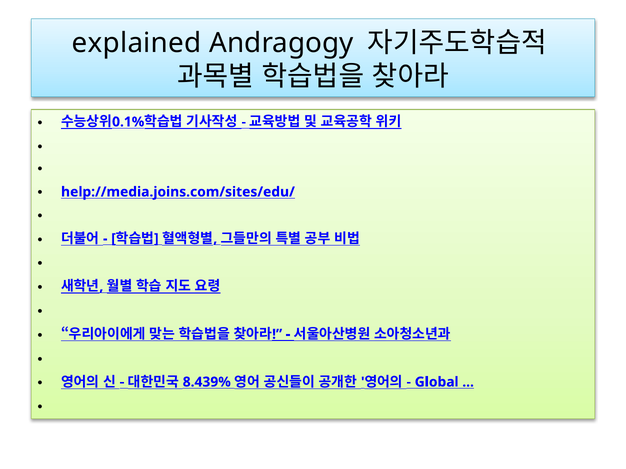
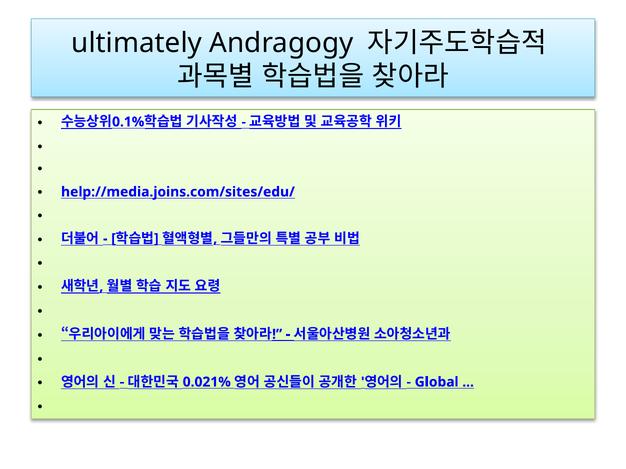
explained: explained -> ultimately (137, 43)
8.439%: 8.439% -> 0.021% (207, 382)
